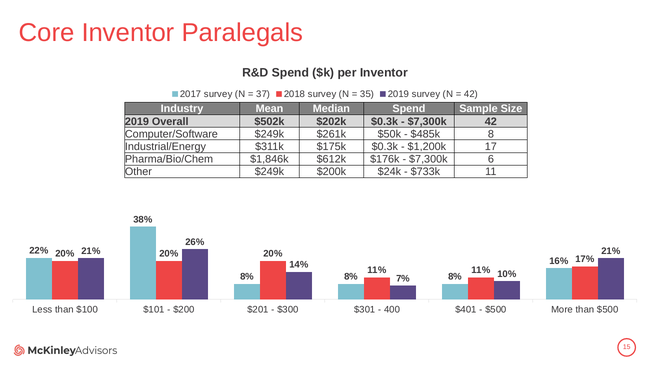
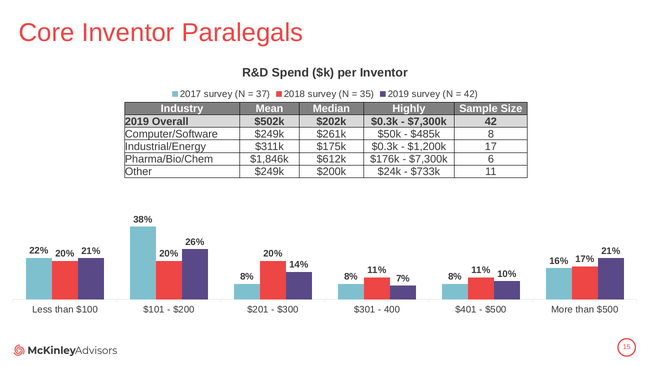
Median Spend: Spend -> Highly (409, 109)
